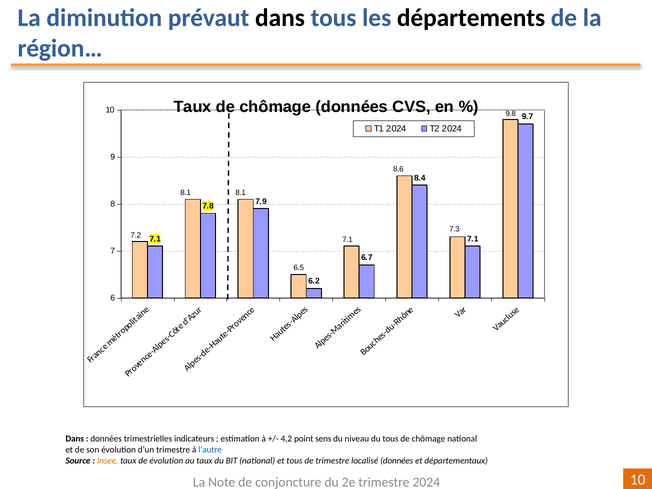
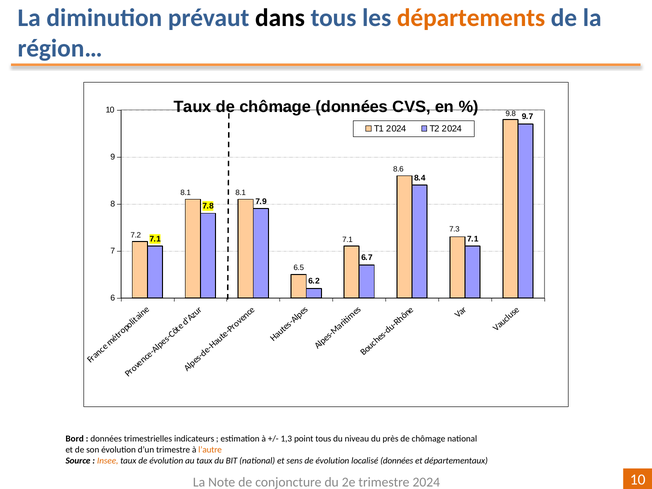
départements colour: black -> orange (471, 18)
Dans: Dans -> Bord (75, 439)
4,2: 4,2 -> 1,3 (286, 439)
point sens: sens -> tous (323, 439)
du tous: tous -> près (390, 439)
l’autre colour: blue -> orange (210, 450)
et tous: tous -> sens (295, 461)
trimestre: trimestre -> évolution (332, 461)
